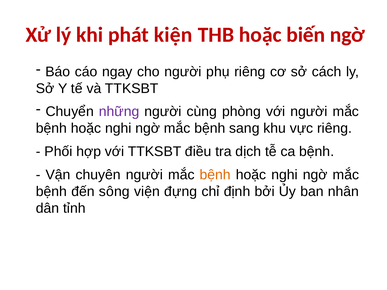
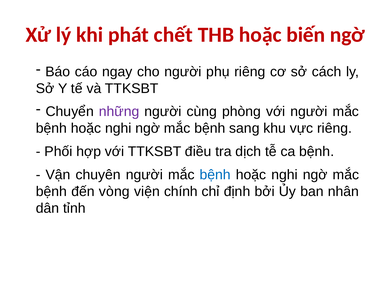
kiện: kiện -> chết (173, 35)
bệnh colour: orange -> blue (215, 175)
sông: sông -> vòng (114, 192)
đựng: đựng -> chính (181, 192)
